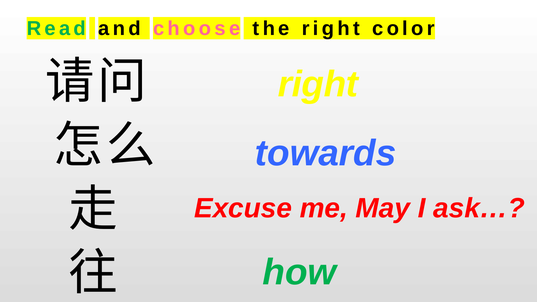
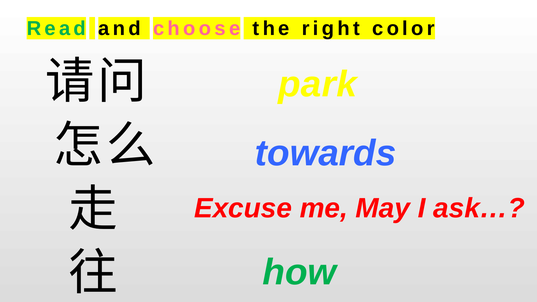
right: right -> park (318, 84)
